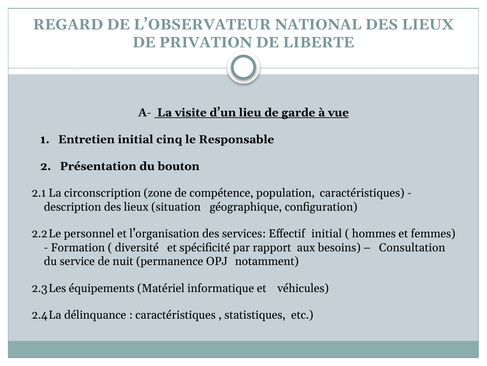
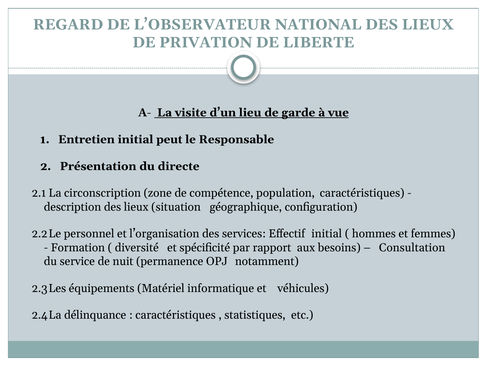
cinq: cinq -> peut (169, 139)
bouton: bouton -> directe (179, 166)
